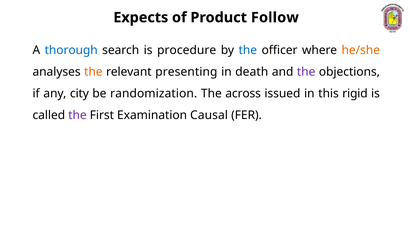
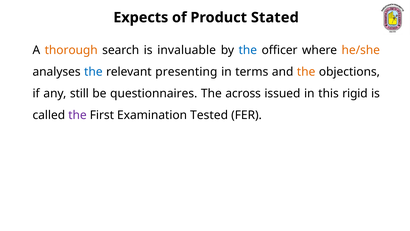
Follow: Follow -> Stated (275, 17)
thorough colour: blue -> orange (71, 50)
procedure: procedure -> invaluable (187, 50)
the colour: orange -> blue (93, 72)
death: death -> terms (252, 72)
the colour: purple -> orange (306, 72)
city: city -> still (79, 93)
randomization: randomization -> questionnaires (154, 93)
Causal: Causal -> Tested (209, 115)
